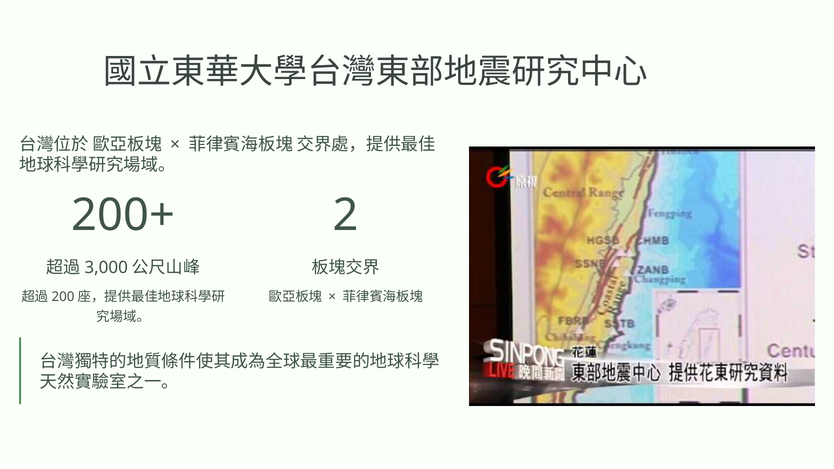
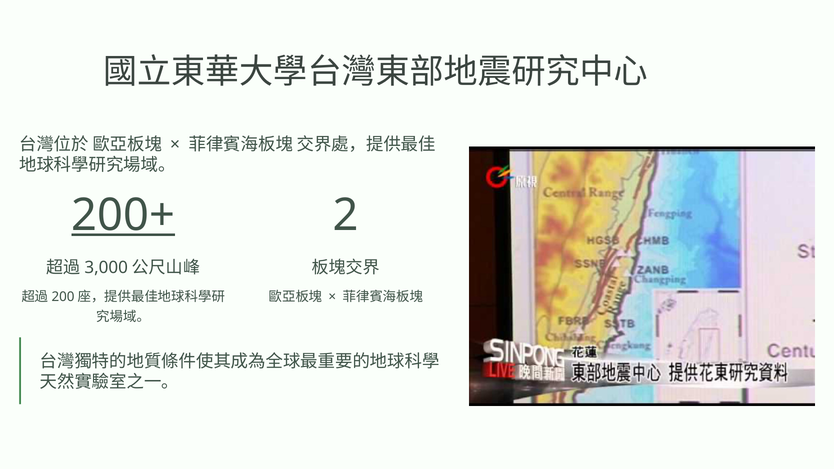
200+ underline: none -> present (123, 215)
